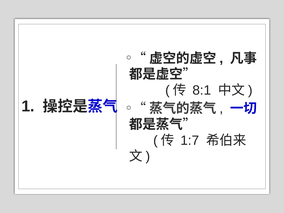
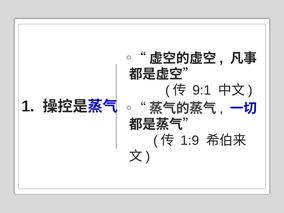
8:1: 8:1 -> 9:1 (202, 90)
1:7: 1:7 -> 1:9 (190, 140)
